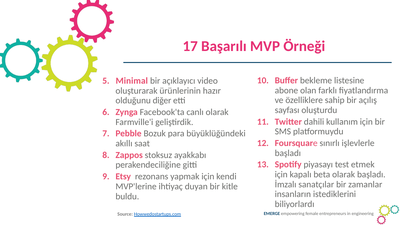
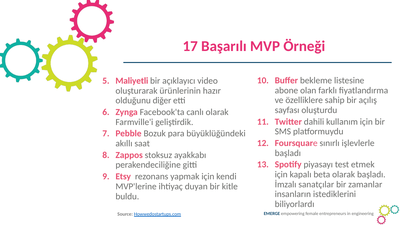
Minimal: Minimal -> Maliyetli (132, 81)
